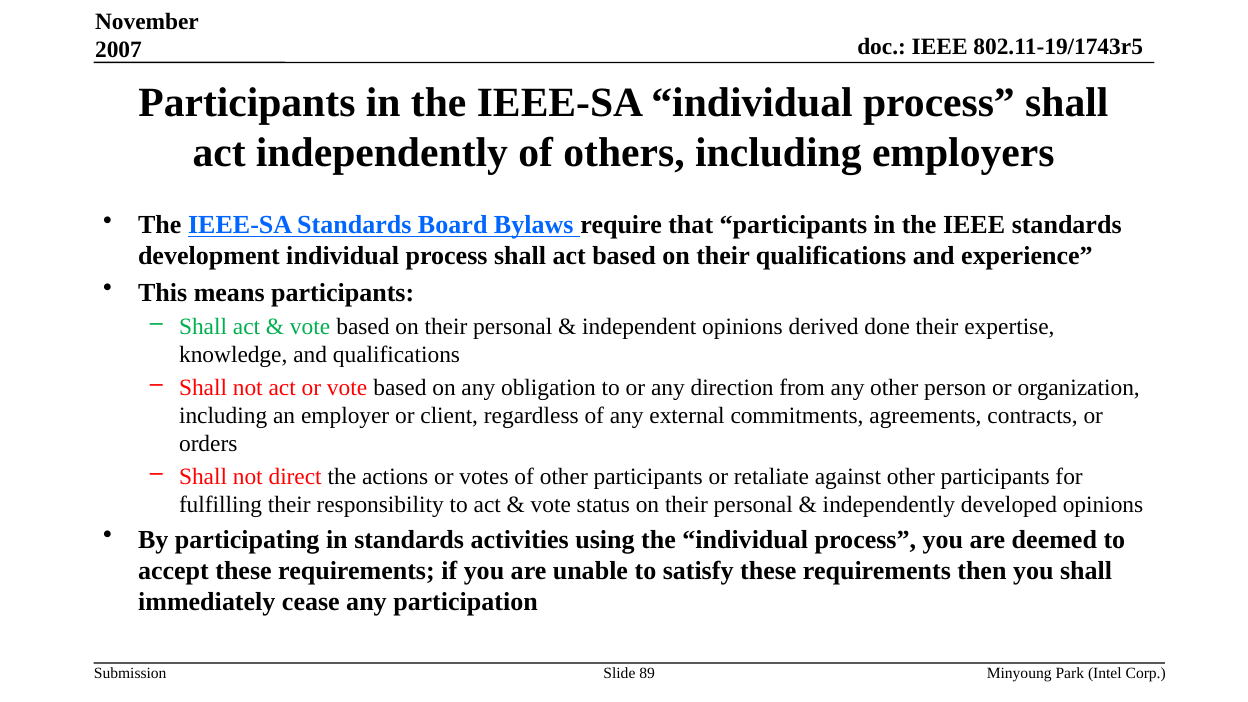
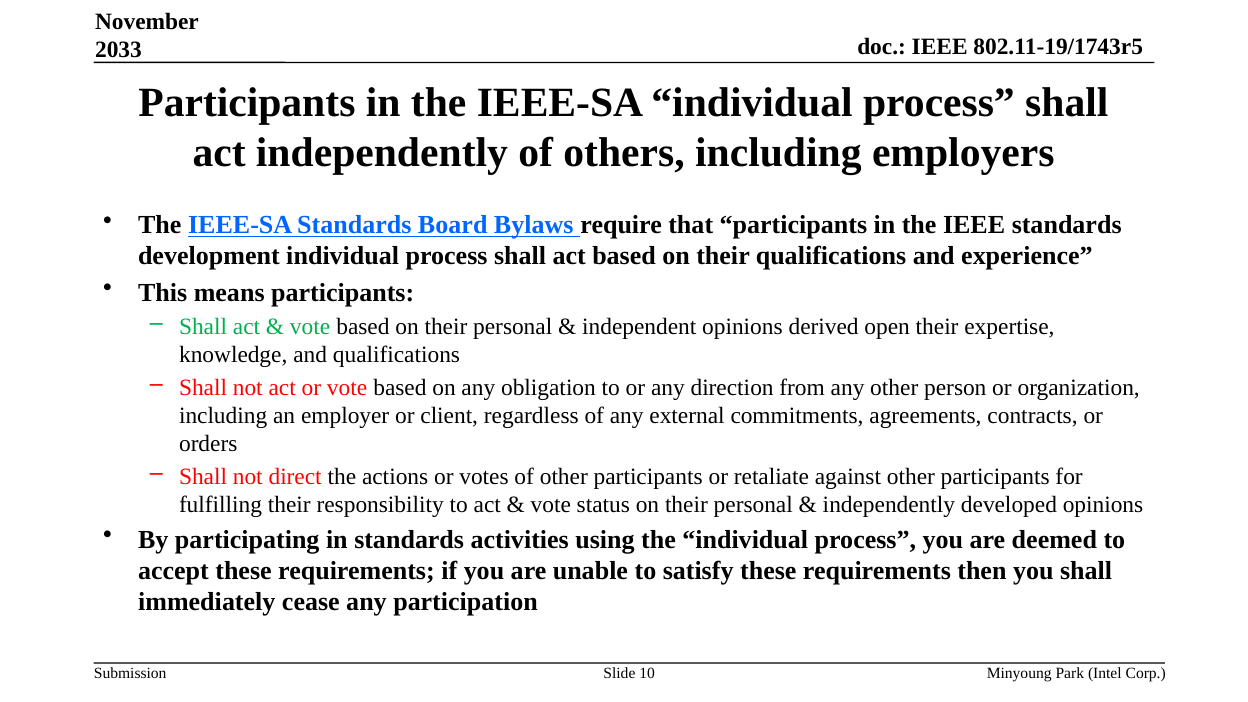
2007: 2007 -> 2033 (118, 50)
done: done -> open (887, 327)
89: 89 -> 10 (647, 673)
